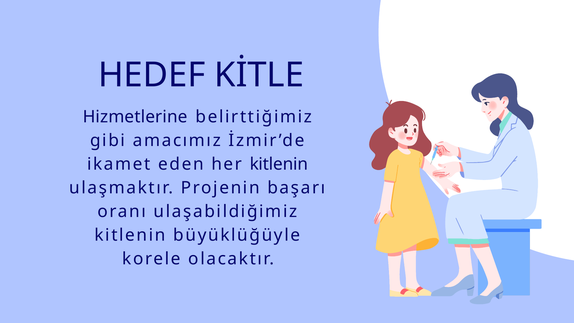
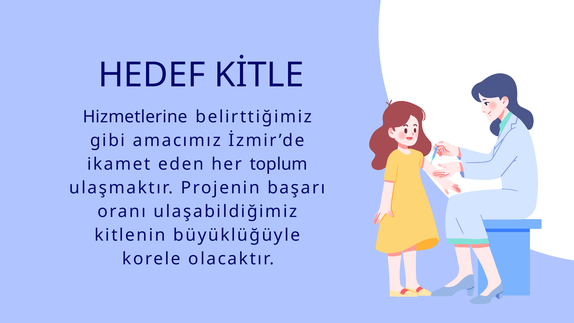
her kitlenin: kitlenin -> toplum (279, 164)
